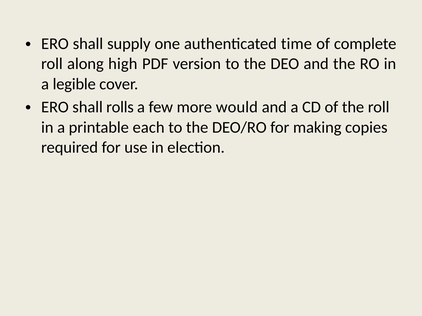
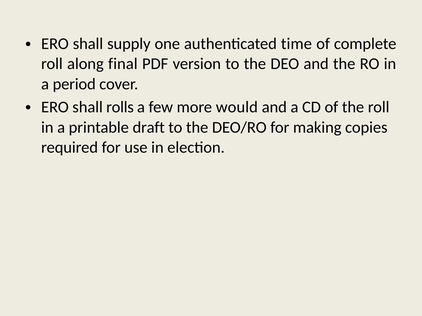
high: high -> final (123, 64)
legible: legible -> period (74, 84)
each: each -> draft (149, 127)
